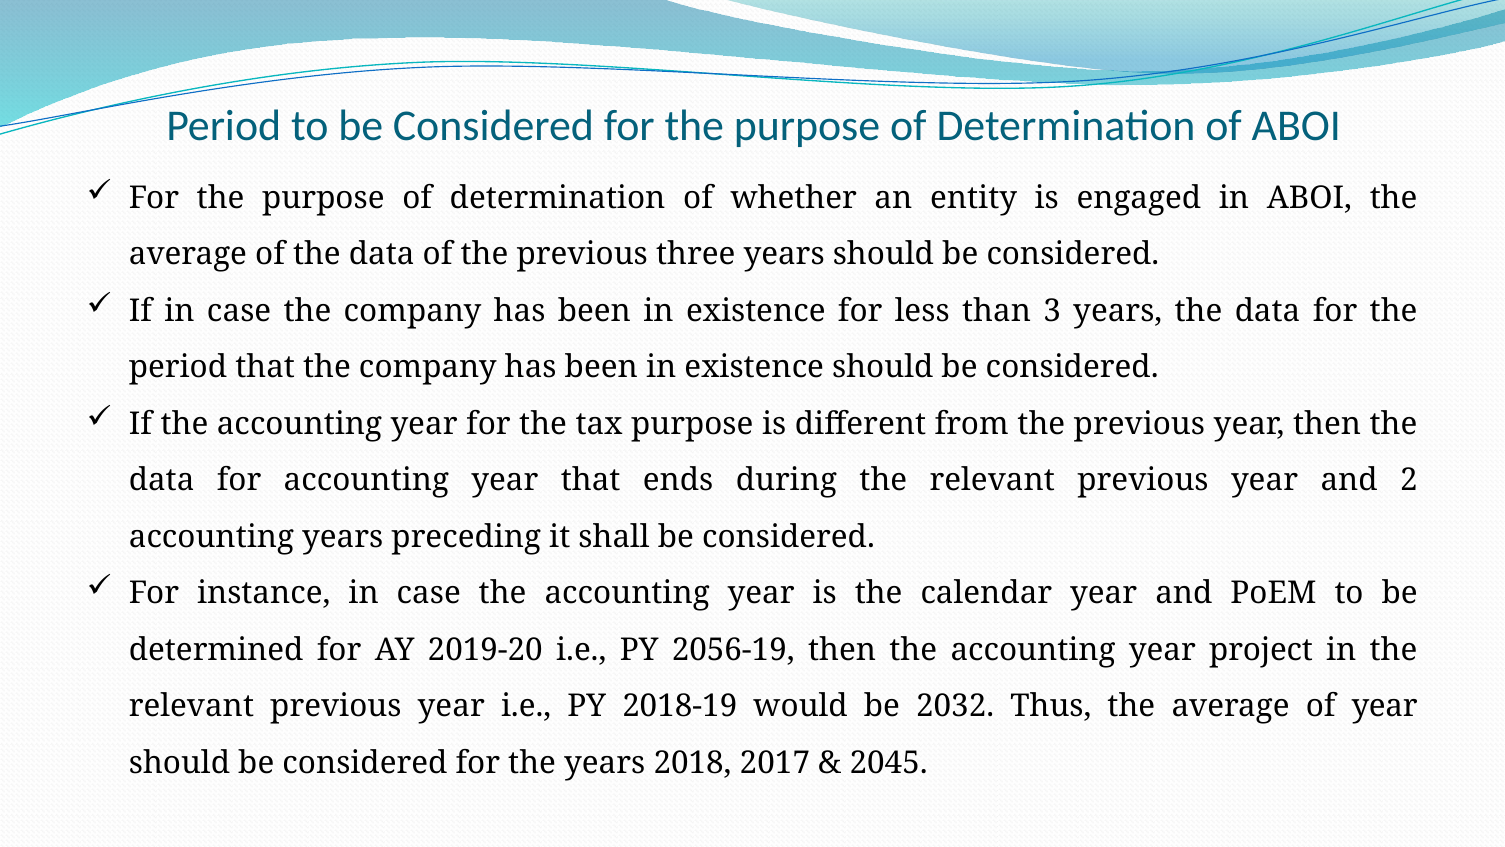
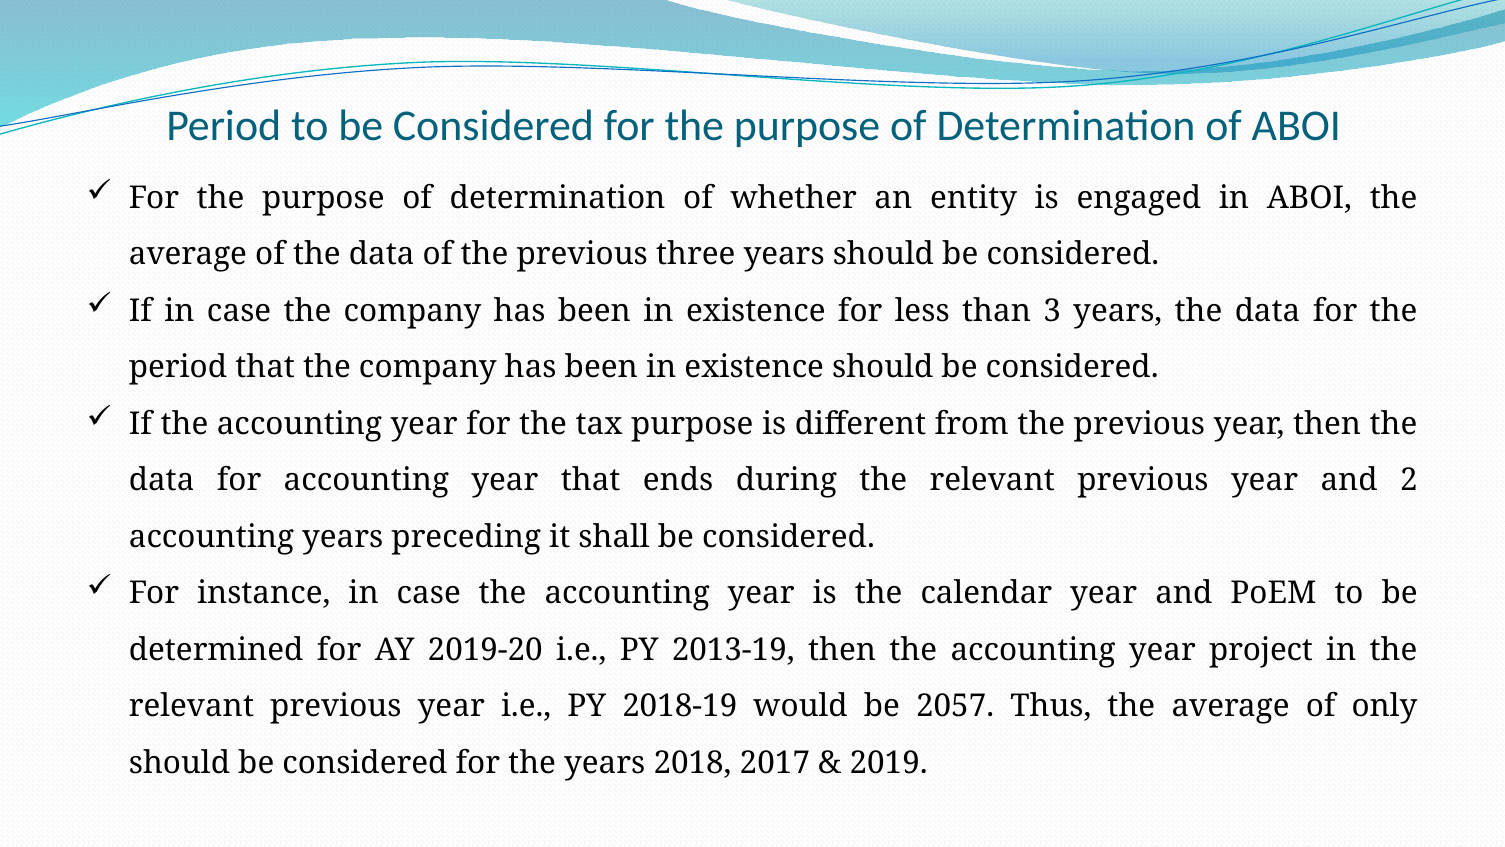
2056-19: 2056-19 -> 2013-19 (733, 649)
2032: 2032 -> 2057 (955, 706)
of year: year -> only (1384, 706)
2045: 2045 -> 2019 (889, 762)
